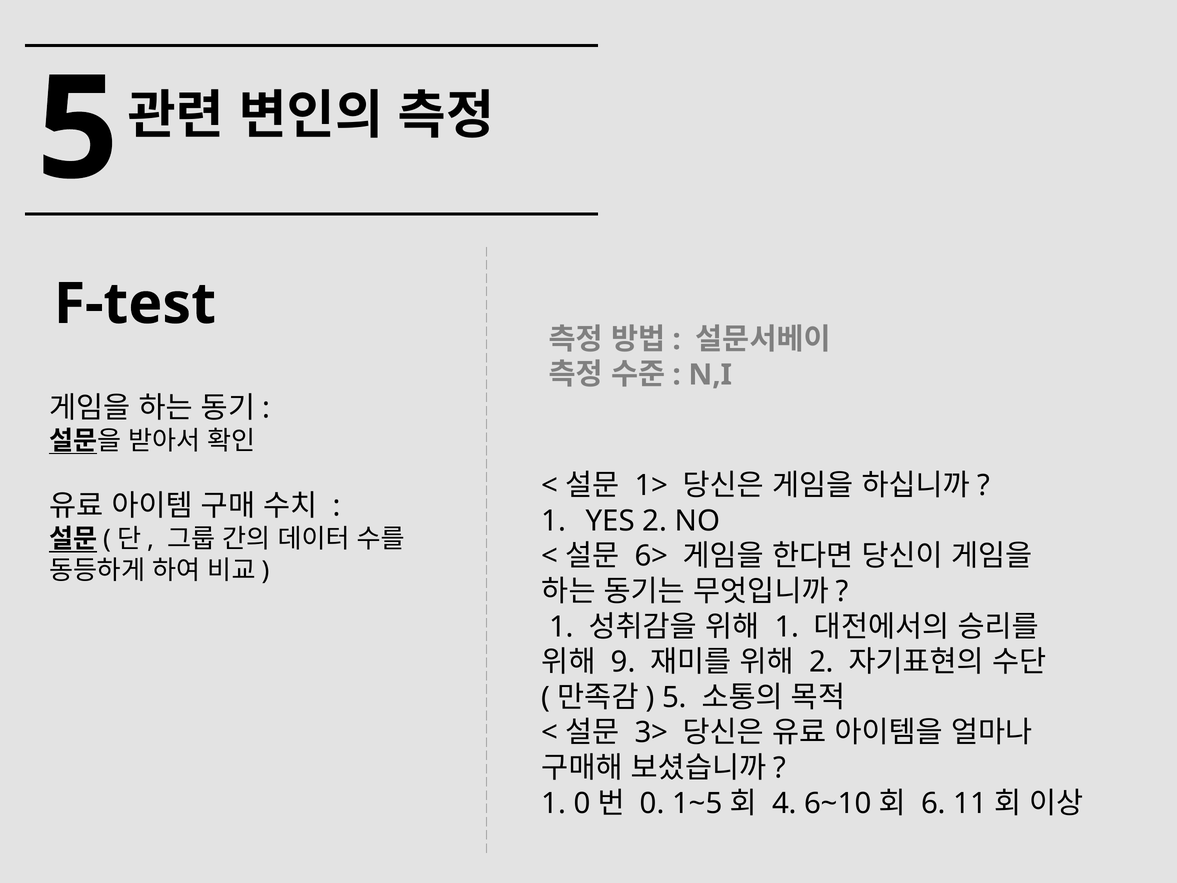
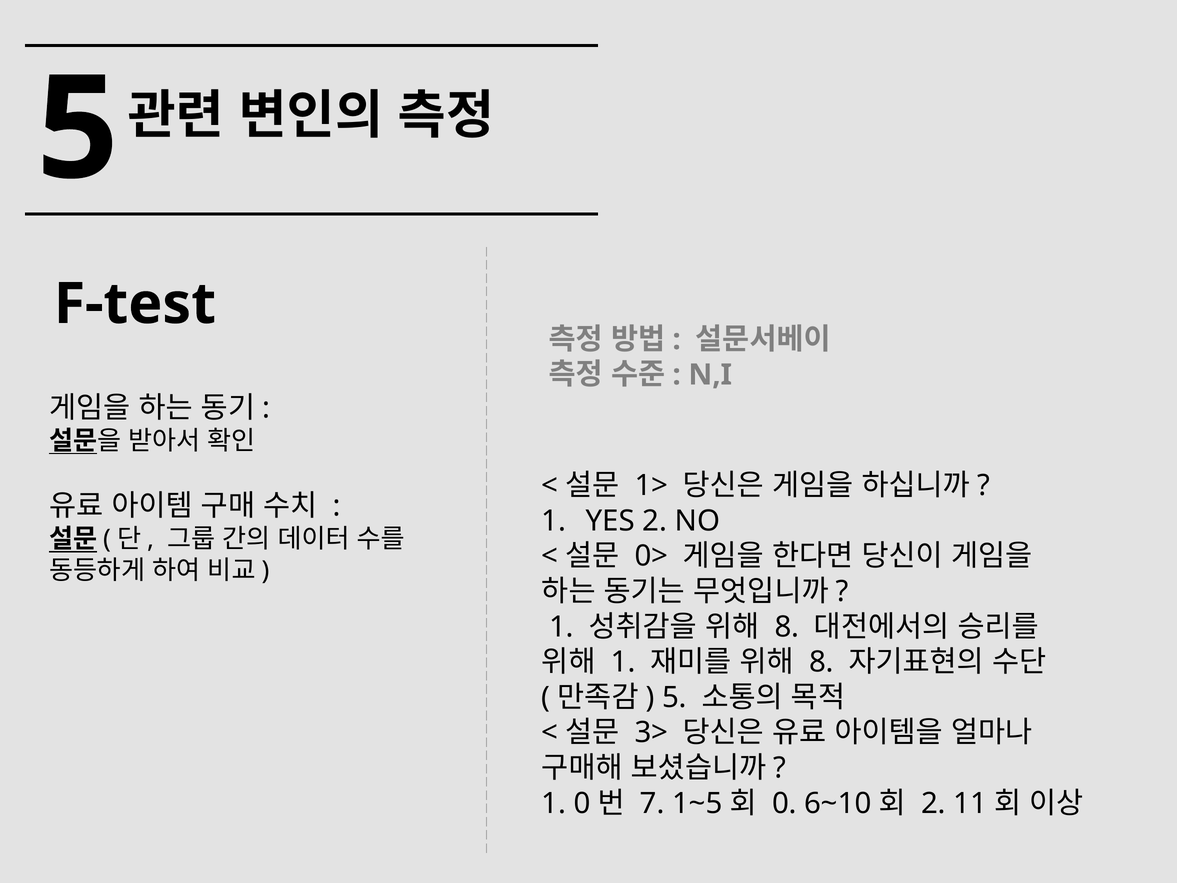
6>: 6> -> 0> (651, 556)
1: 1 -> 8 (787, 627)
9: 9 -> 1 (623, 662)
2: 2 -> 8 (822, 662)
0: 0 -> 7 (652, 803)
4: 4 -> 0 (784, 803)
6: 6 -> 2 (933, 803)
